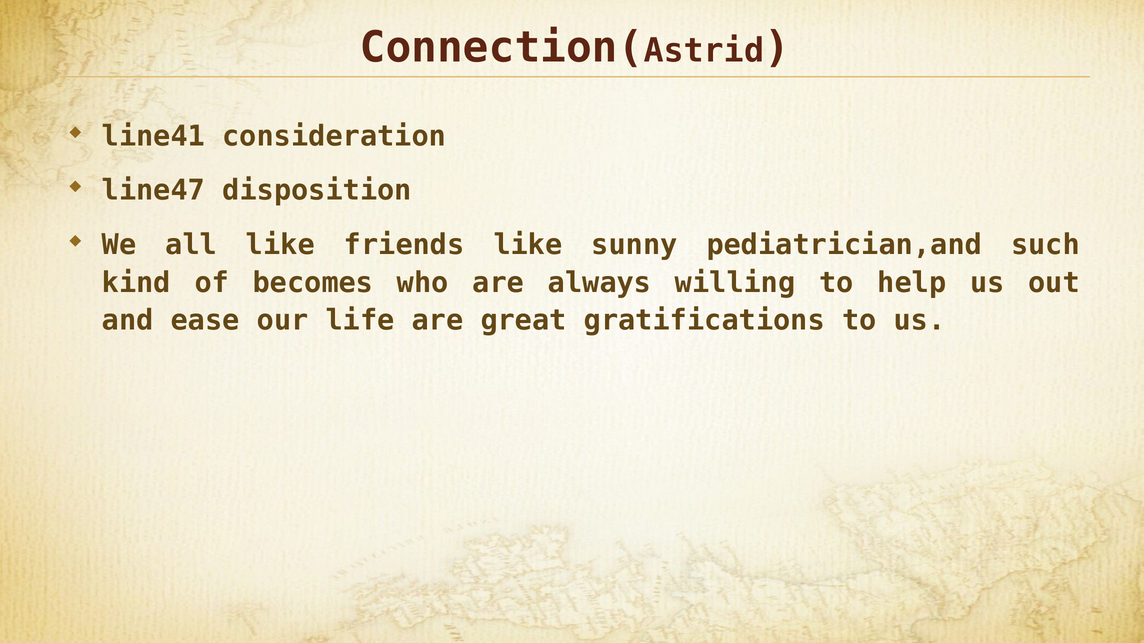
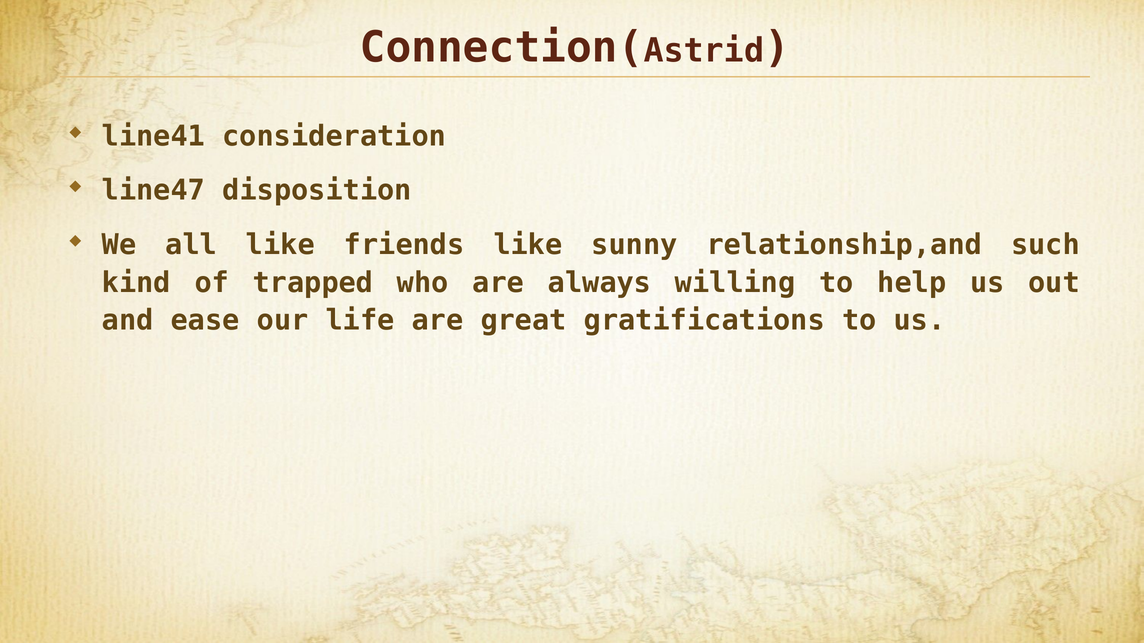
pediatrician,and: pediatrician,and -> relationship,and (844, 245)
becomes: becomes -> trapped (313, 283)
